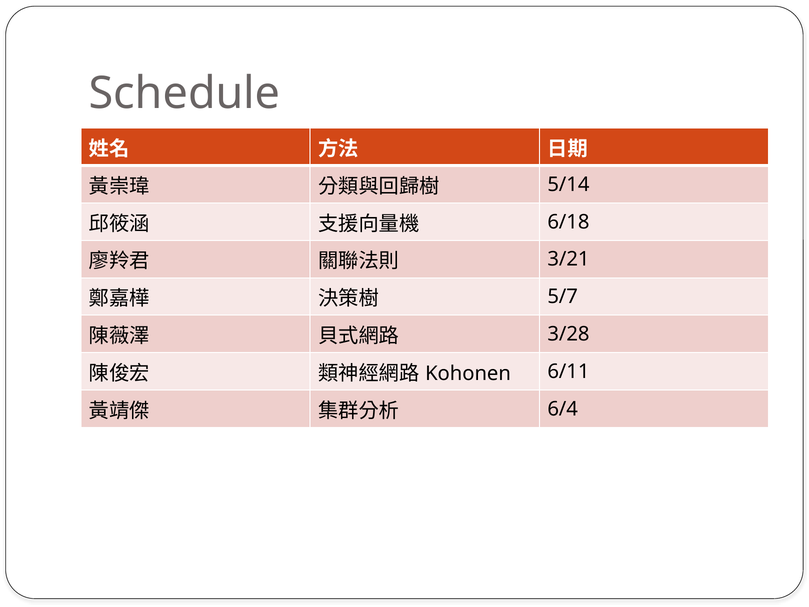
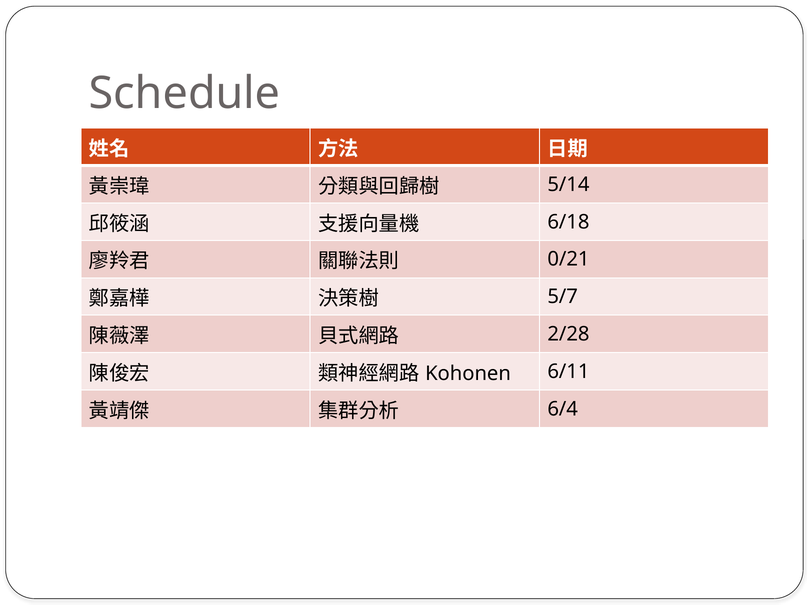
3/21: 3/21 -> 0/21 (568, 259)
3/28: 3/28 -> 2/28 (568, 334)
